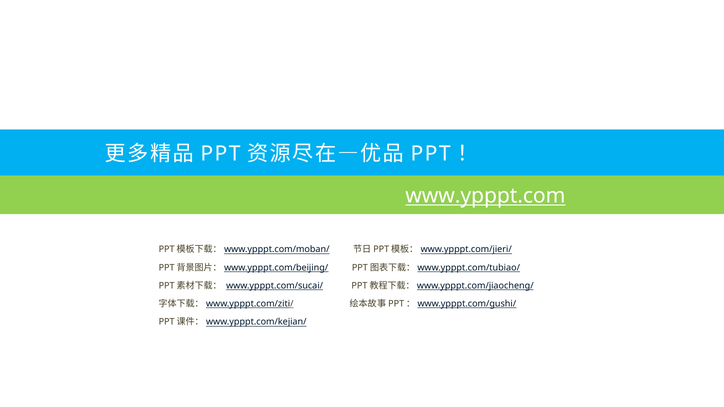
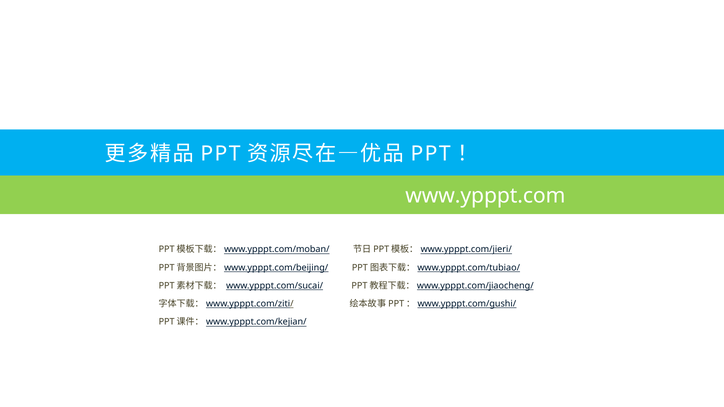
www.ypppt.com underline: present -> none (485, 196)
